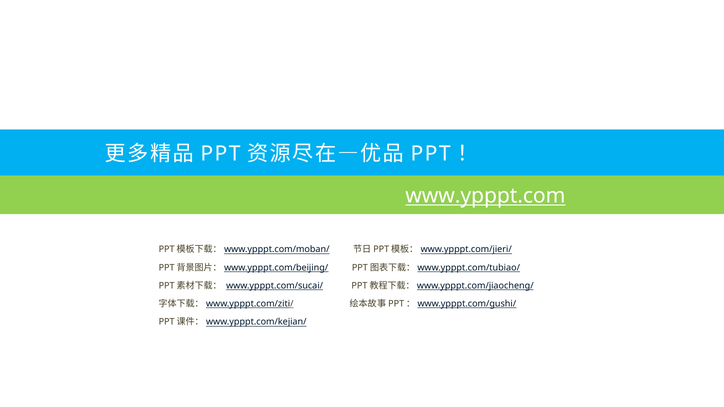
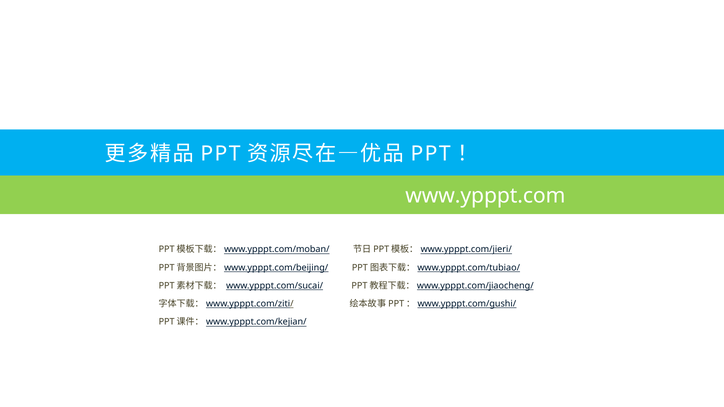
www.ypppt.com underline: present -> none (485, 196)
